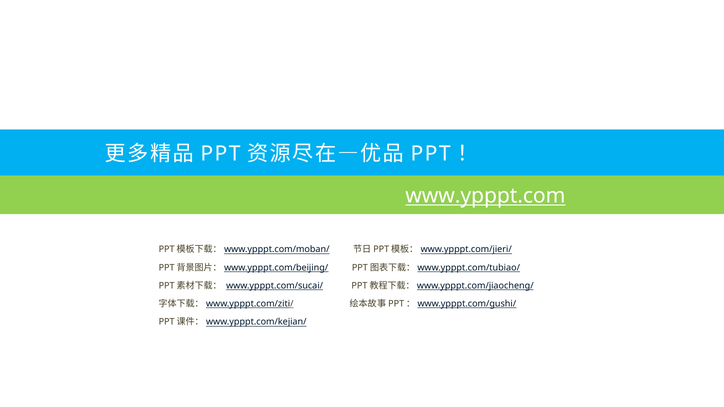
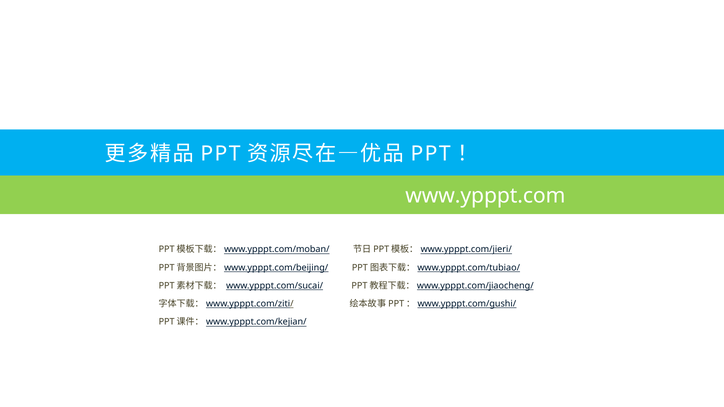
www.ypppt.com underline: present -> none (485, 196)
